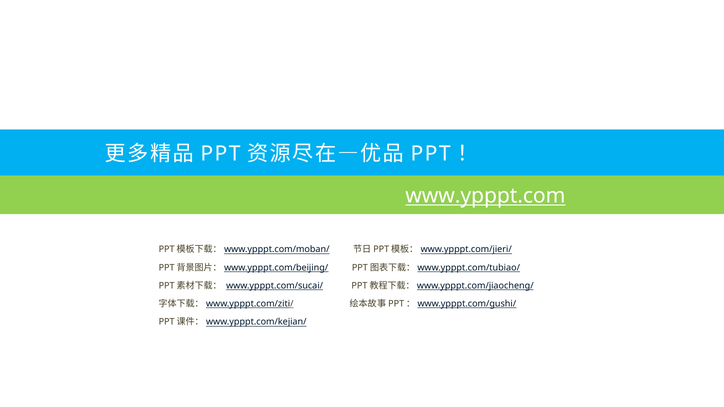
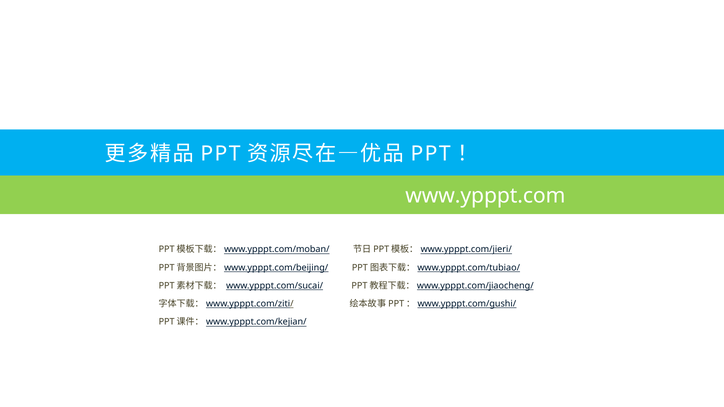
www.ypppt.com underline: present -> none (485, 196)
